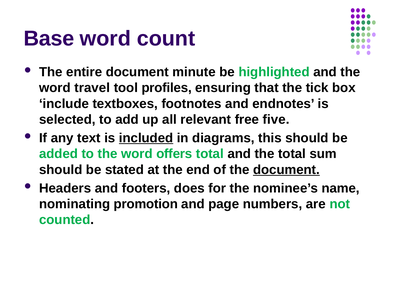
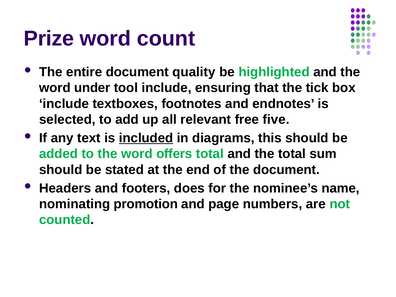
Base: Base -> Prize (49, 38)
minute: minute -> quality (194, 72)
travel: travel -> under (92, 88)
tool profiles: profiles -> include (167, 88)
document underline: present -> none (286, 170)
